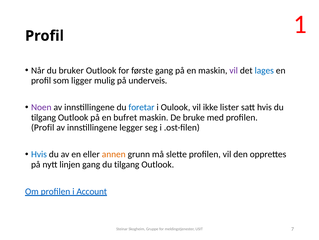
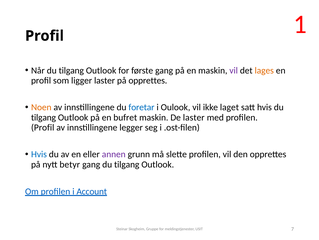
Når du bruker: bruker -> tilgang (71, 70)
lages colour: blue -> orange (264, 70)
ligger mulig: mulig -> laster (105, 80)
på underveis: underveis -> opprettes (148, 80)
Noen colour: purple -> orange (41, 107)
lister: lister -> laget (229, 107)
De bruke: bruke -> laster (194, 117)
annen colour: orange -> purple (114, 154)
linjen: linjen -> betyr (70, 164)
